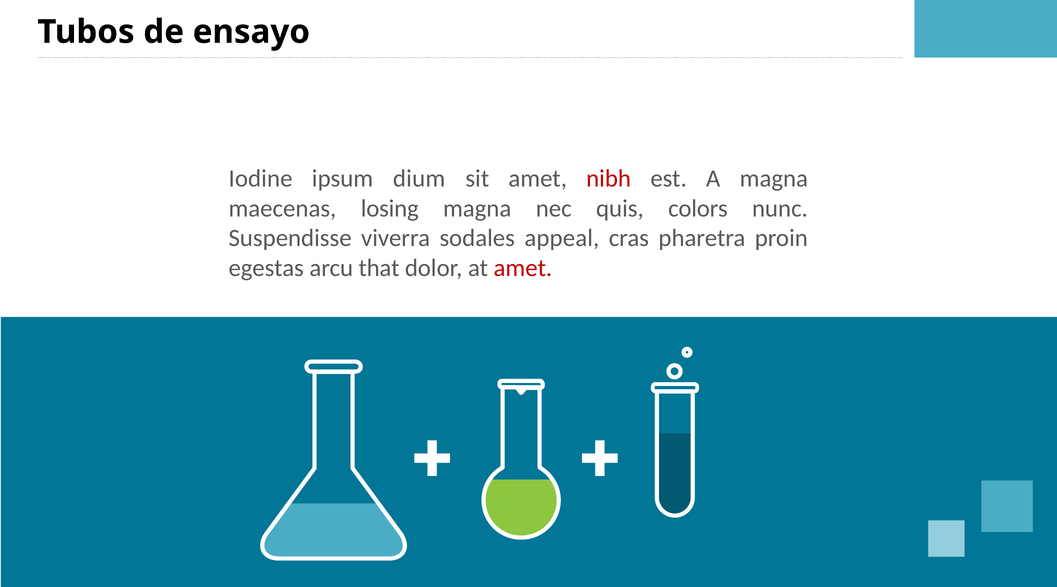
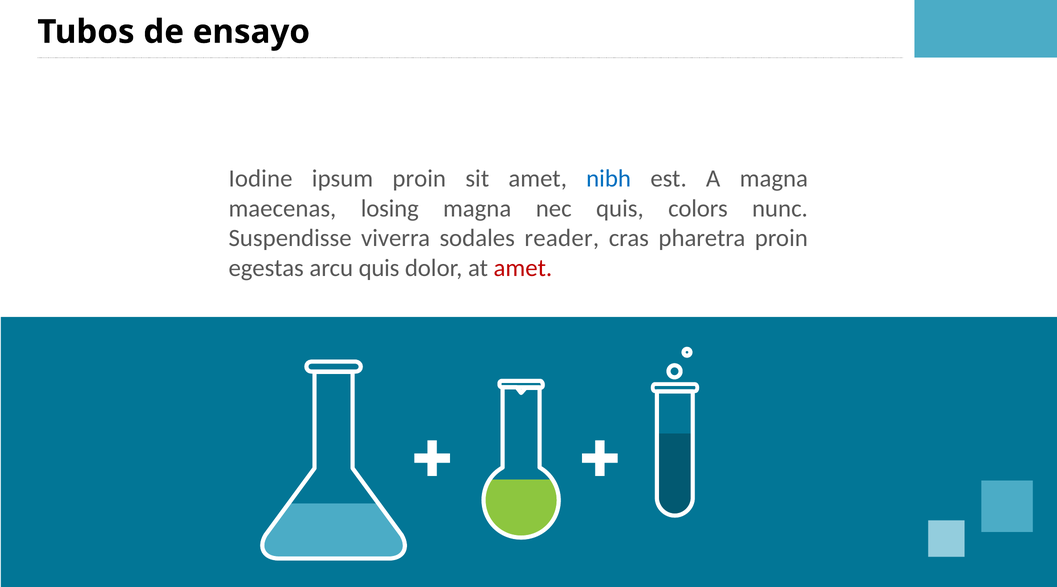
ipsum dium: dium -> proin (419, 179)
nibh colour: red -> blue (609, 179)
appeal: appeal -> reader (562, 238)
arcu that: that -> quis (379, 268)
